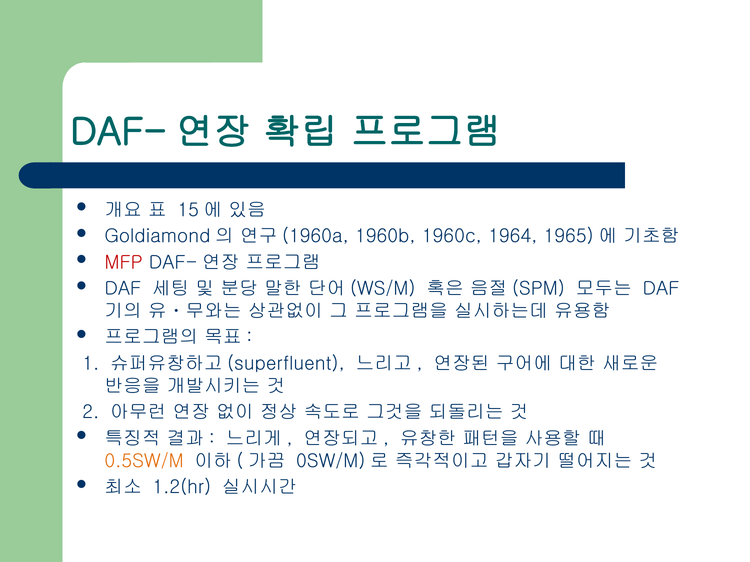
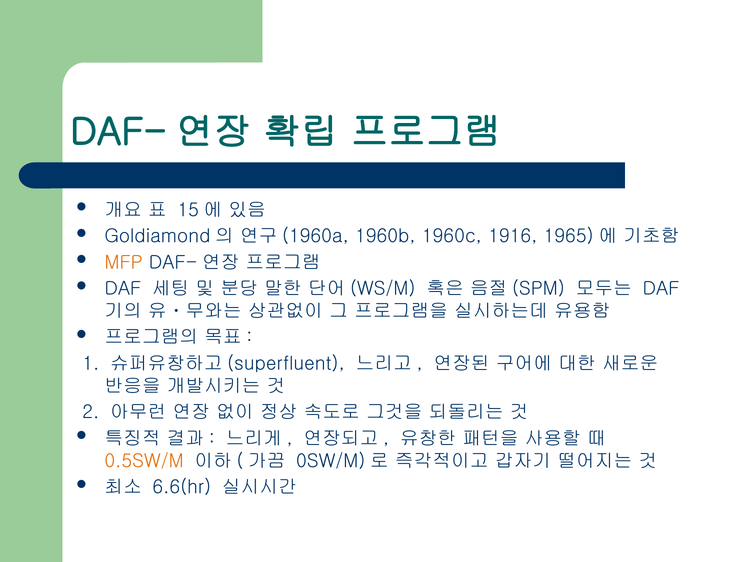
1964: 1964 -> 1916 (513, 236)
MFP colour: red -> orange (124, 263)
1.2(hr: 1.2(hr -> 6.6(hr (182, 488)
